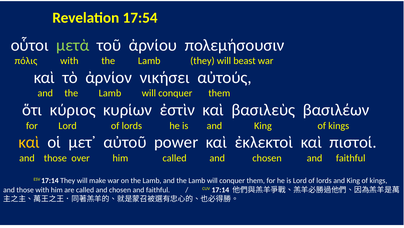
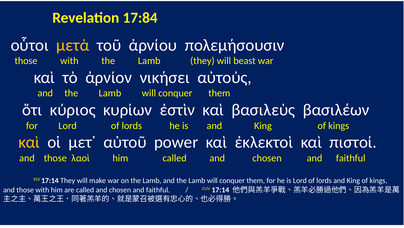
17:54: 17:54 -> 17:84 (140, 18)
μετὰ colour: light green -> yellow (73, 45)
πόλις: πόλις -> those (26, 61)
over: over -> λαοὶ (81, 158)
